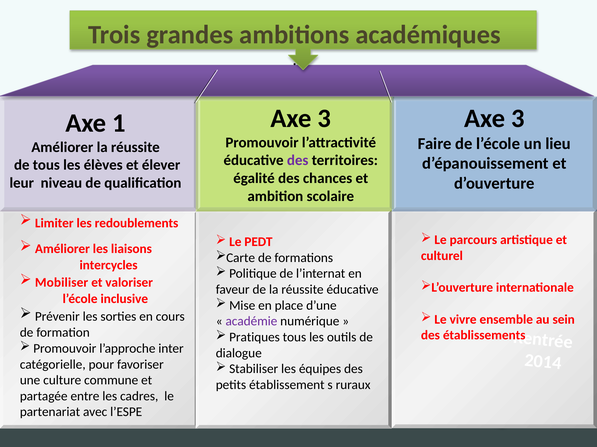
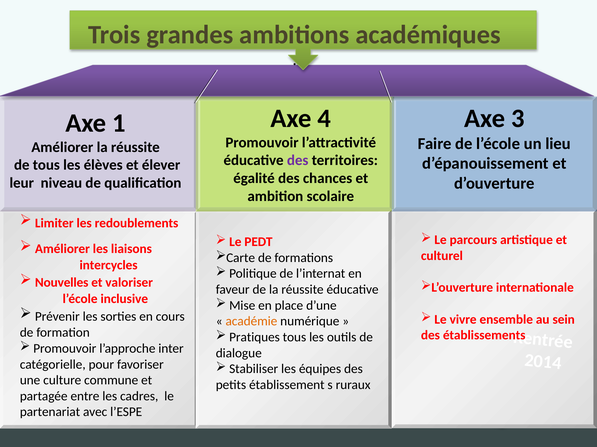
3: 3 -> 4 (324, 119)
Mobiliser: Mobiliser -> Nouvelles (62, 283)
académie colour: purple -> orange (251, 322)
